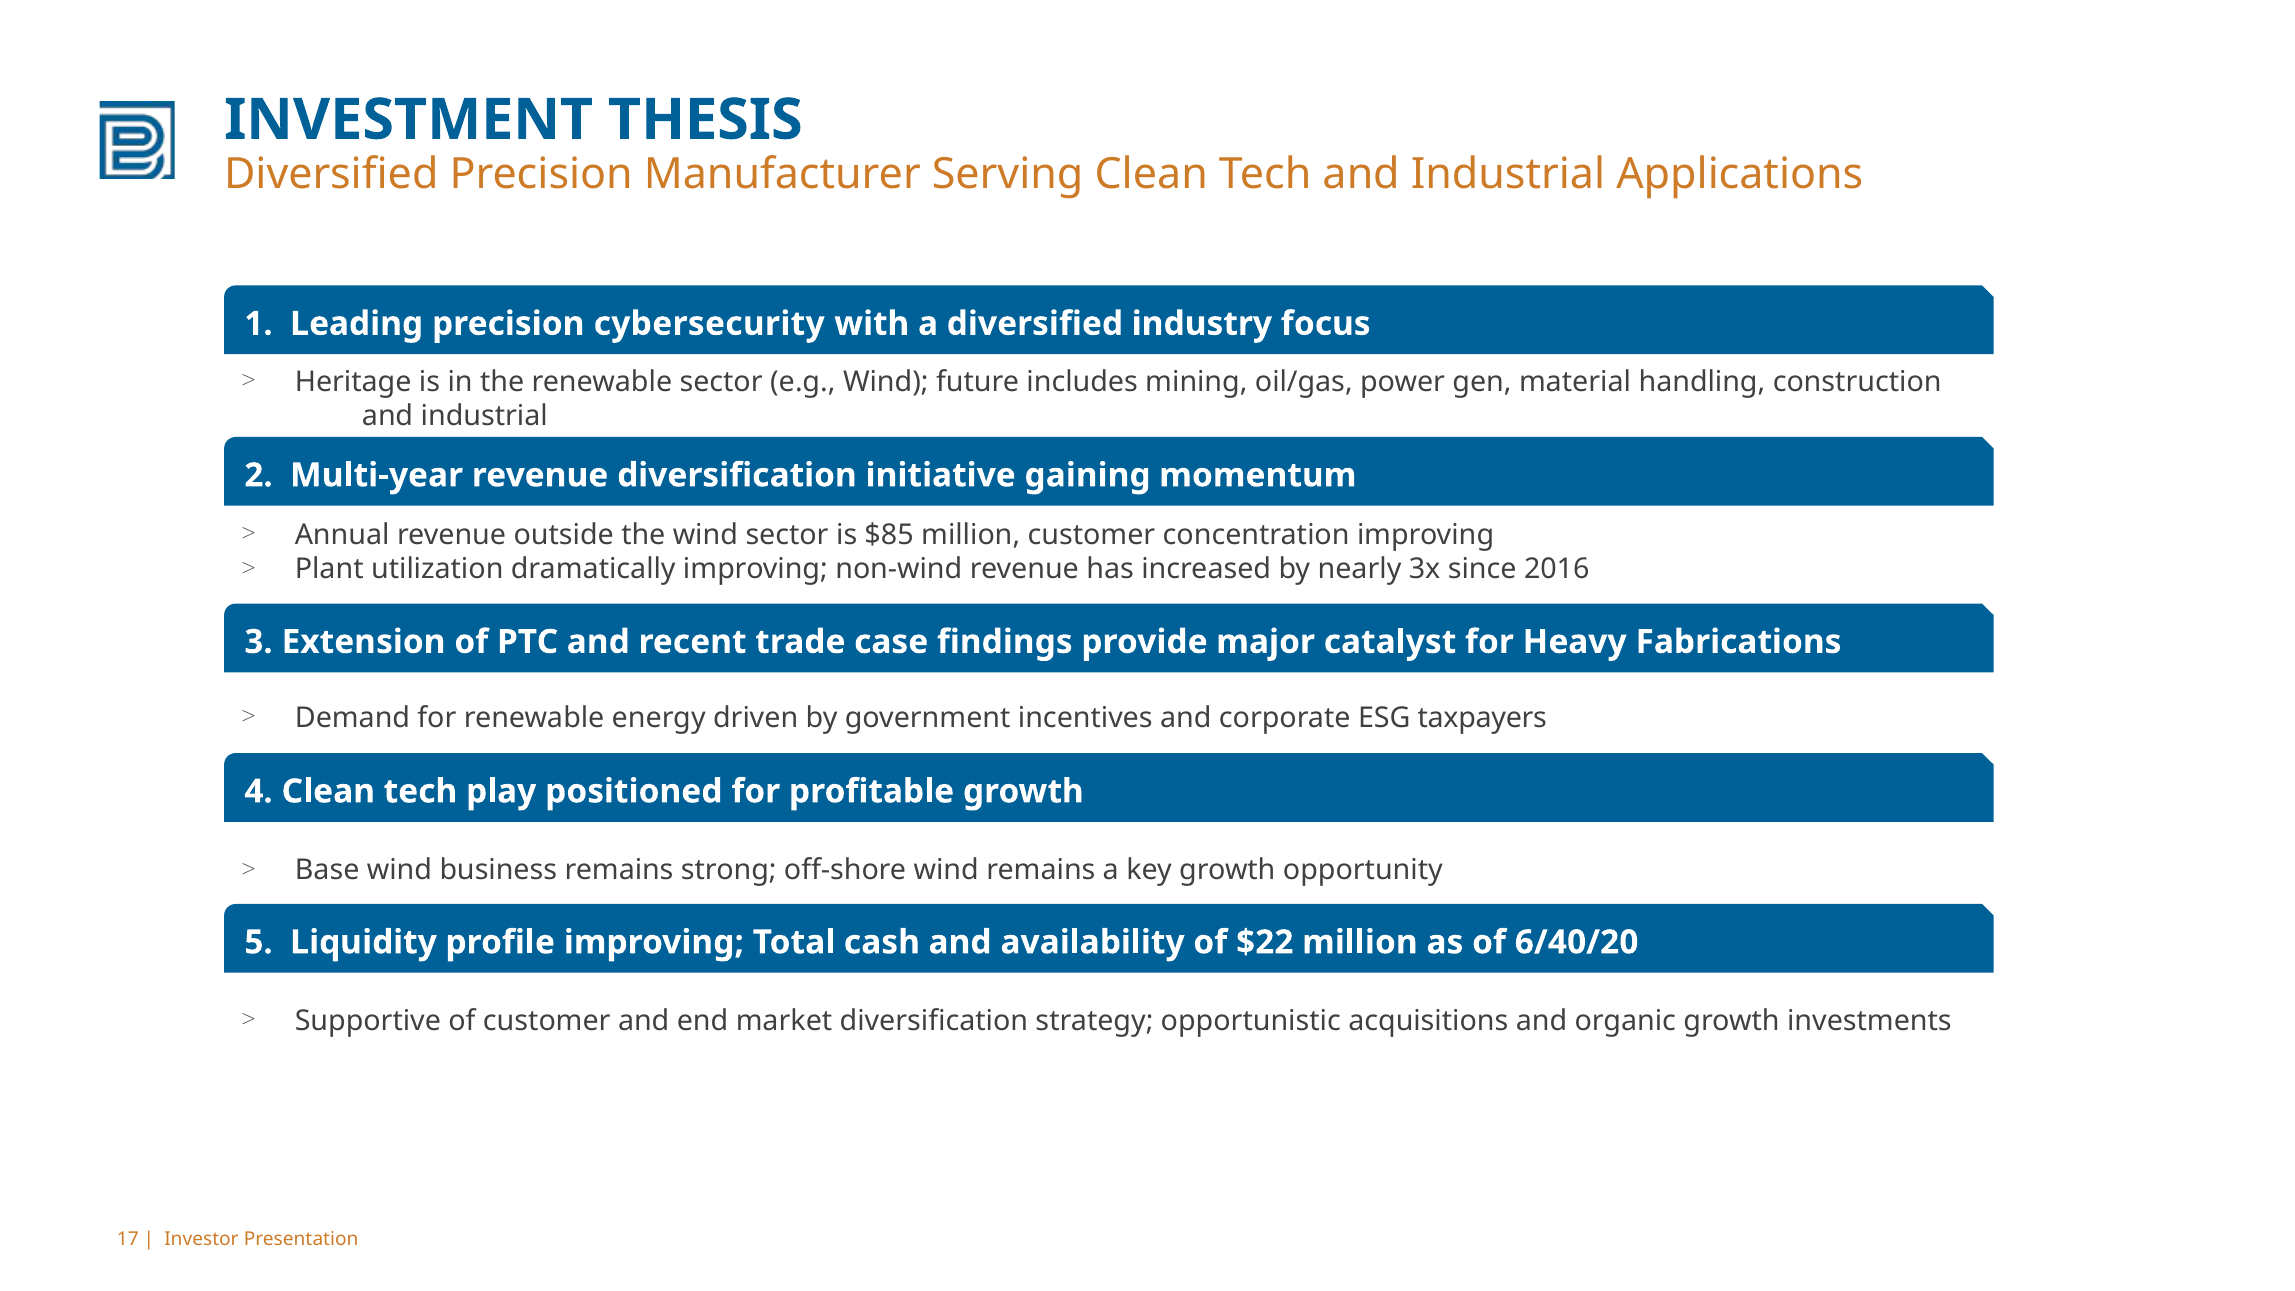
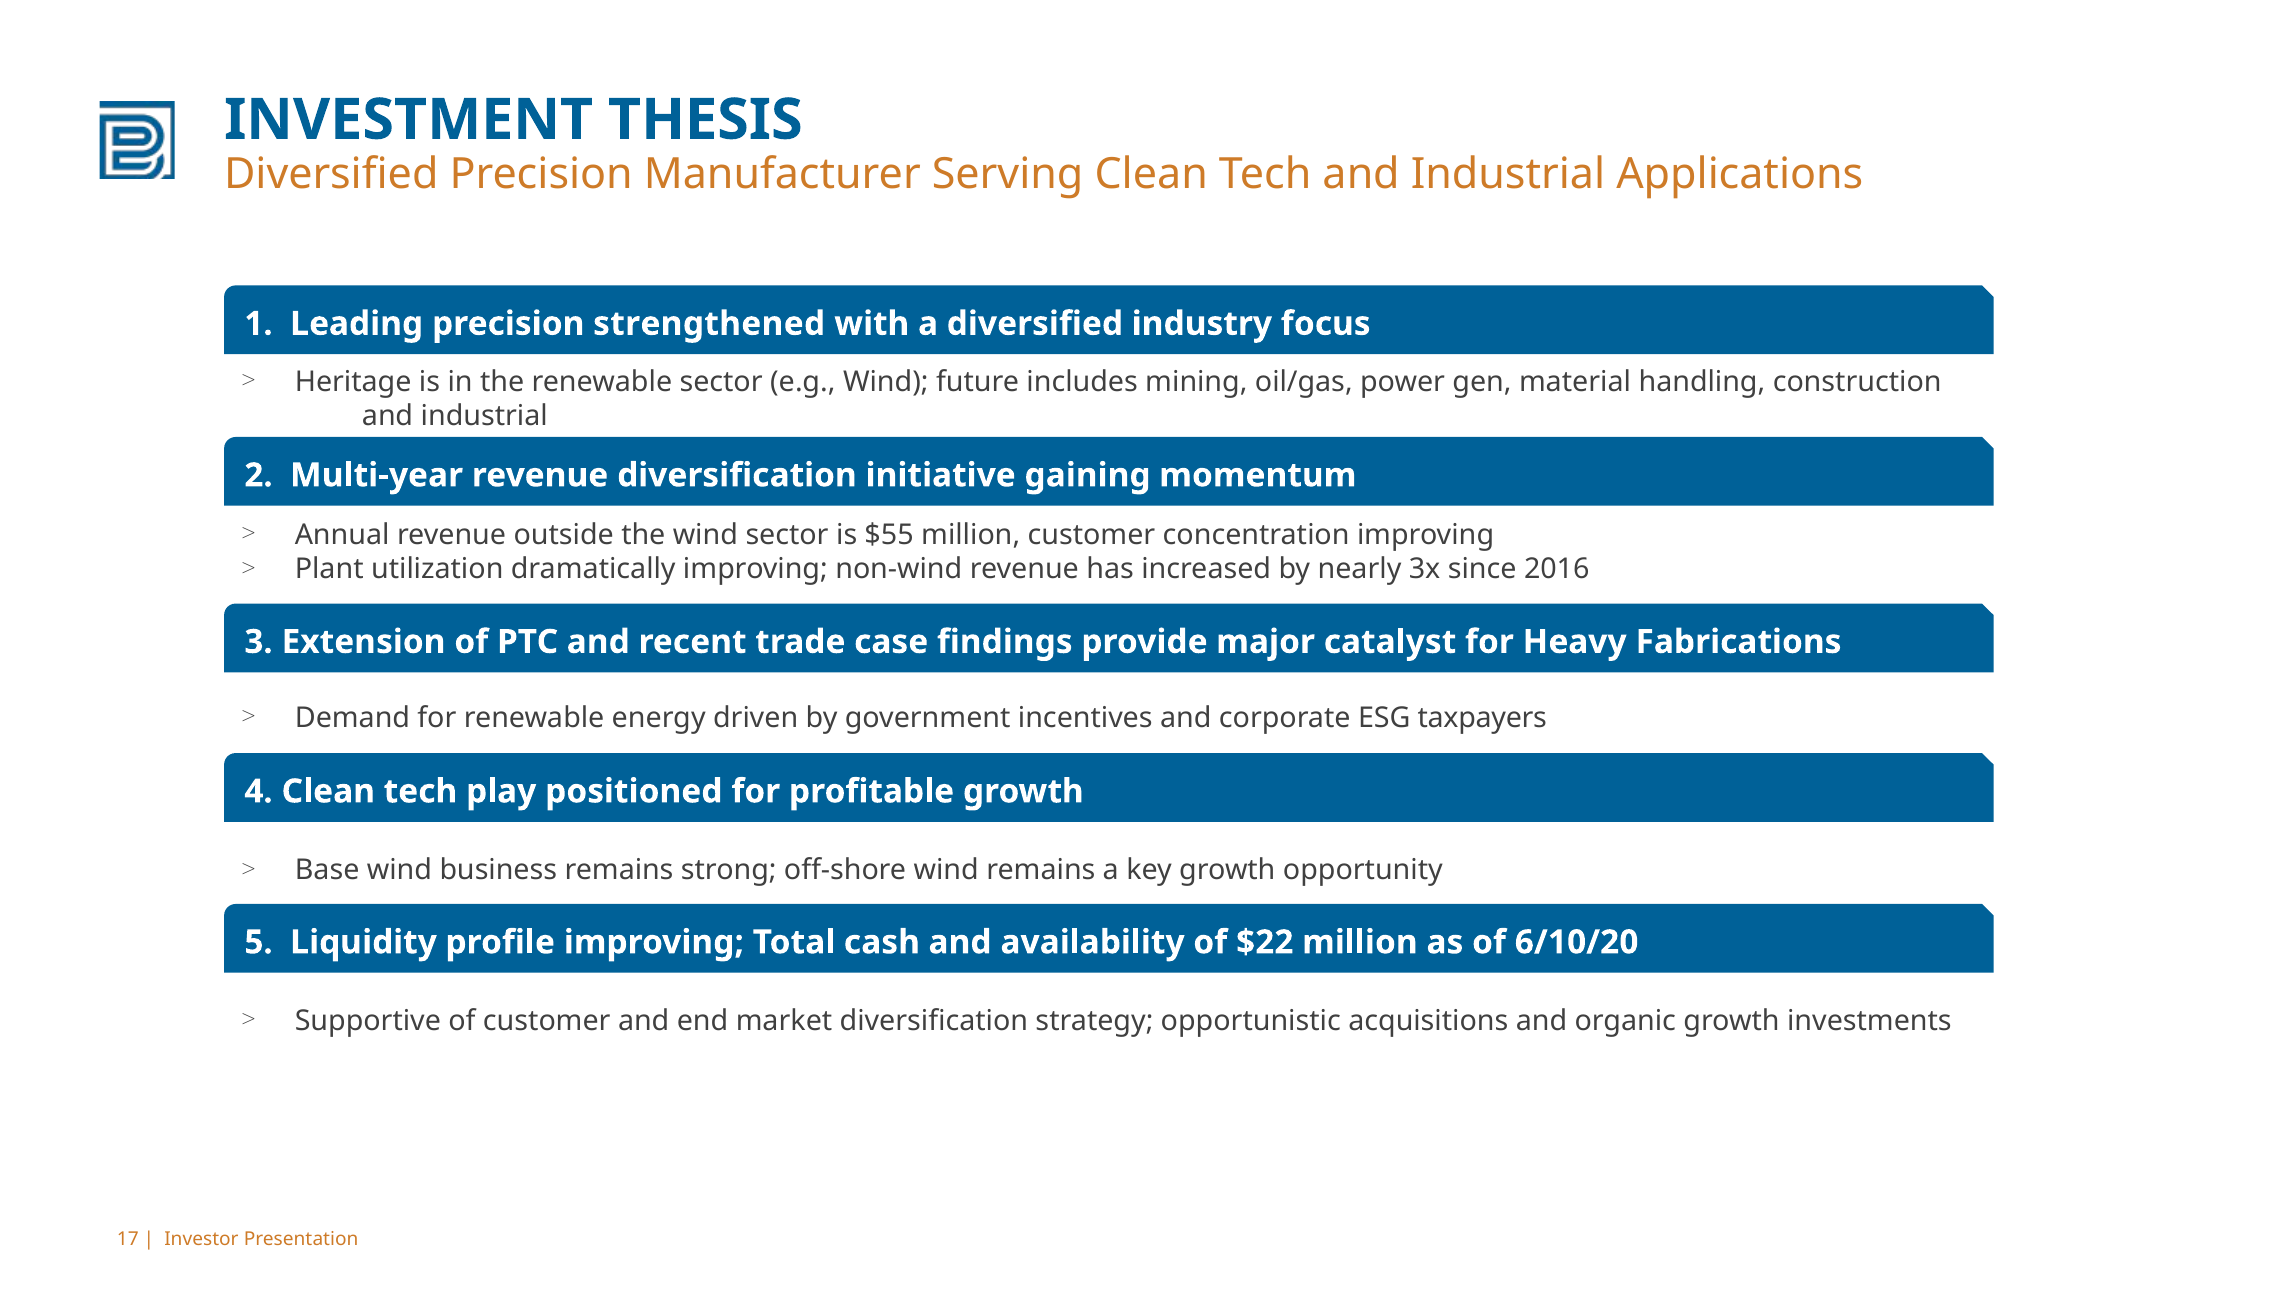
cybersecurity: cybersecurity -> strengthened (709, 324)
$85: $85 -> $55 (889, 535)
6/40/20: 6/40/20 -> 6/10/20 (1577, 942)
